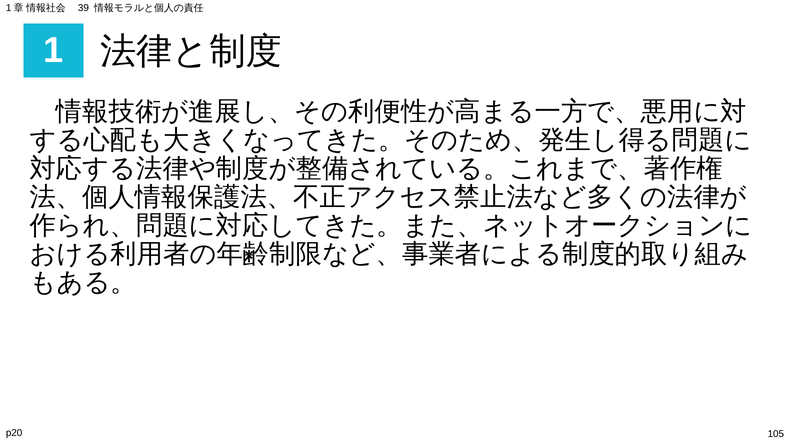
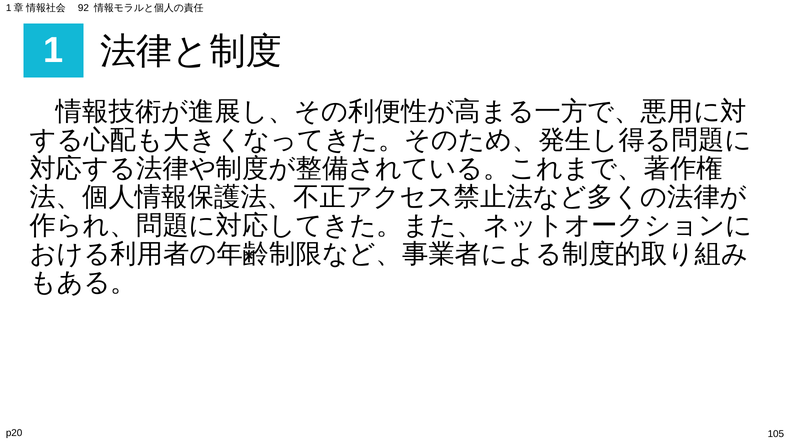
39: 39 -> 92 (83, 8)
